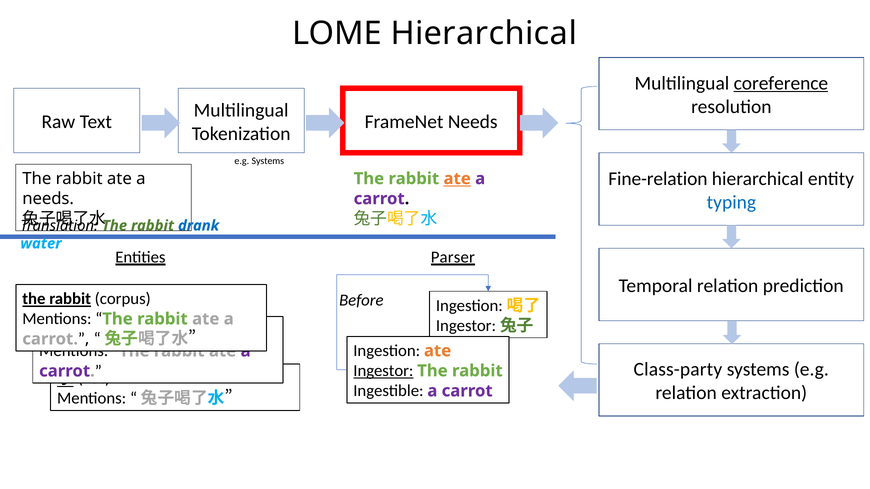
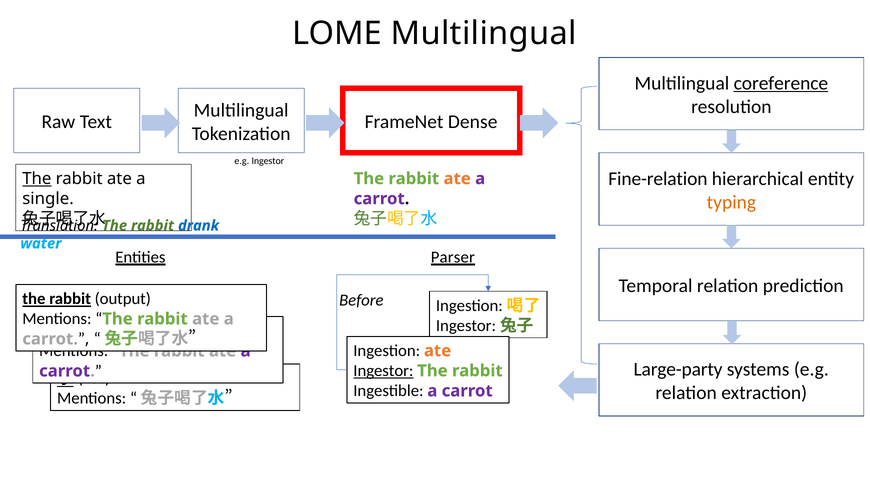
LOME Hierarchical: Hierarchical -> Multilingual (484, 33)
FrameNet Needs: Needs -> Dense (473, 122)
e.g Systems: Systems -> Ingestor (268, 161)
The underline: none -> present (37, 179)
ate underline: present -> none (457, 179)
needs: needs -> single (48, 199)
typing colour: blue -> orange (731, 202)
corpus: corpus -> output (123, 299)
Class-party: Class-party -> Large-party (678, 370)
